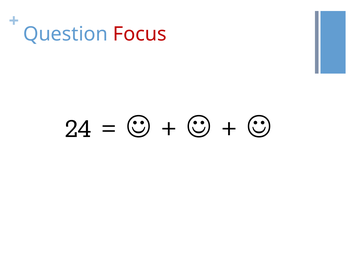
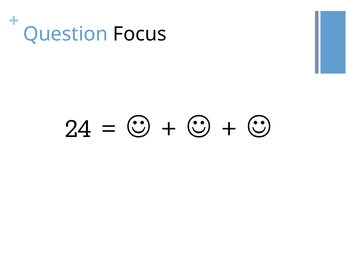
Focus colour: red -> black (140, 34)
